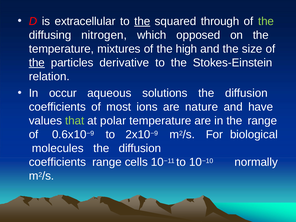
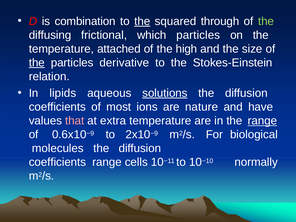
extracellular: extracellular -> combination (85, 21)
nitrogen: nitrogen -> frictional (104, 35)
which opposed: opposed -> particles (198, 35)
mixtures: mixtures -> attached (119, 49)
occur: occur -> lipids (63, 93)
solutions underline: none -> present (165, 93)
that colour: light green -> pink (75, 121)
polar: polar -> extra (113, 121)
range underline: none -> present (262, 121)
